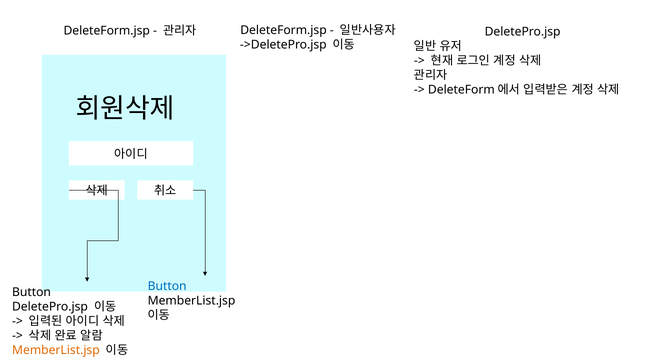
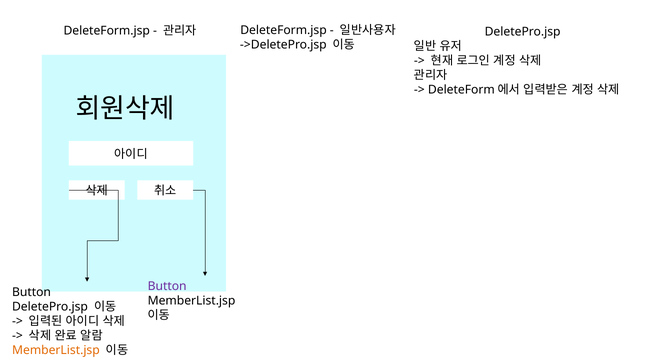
Button colour: blue -> purple (167, 286)
